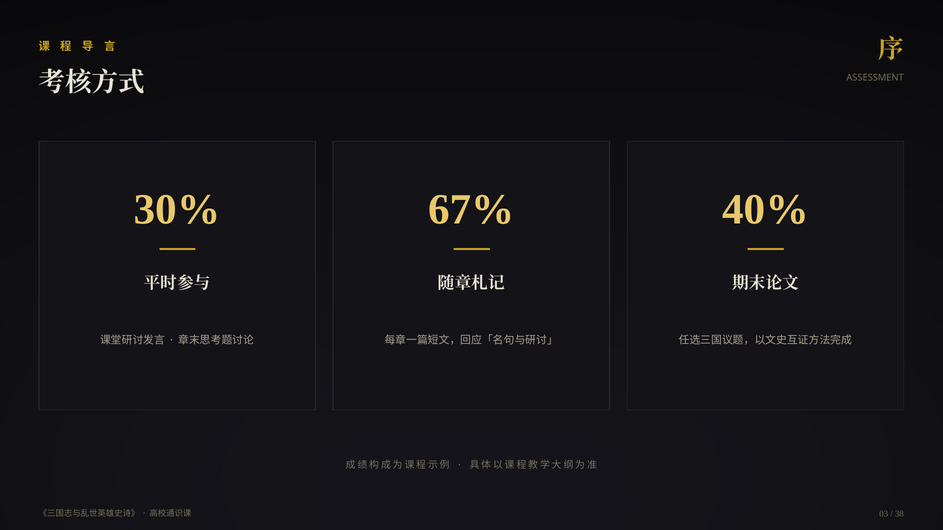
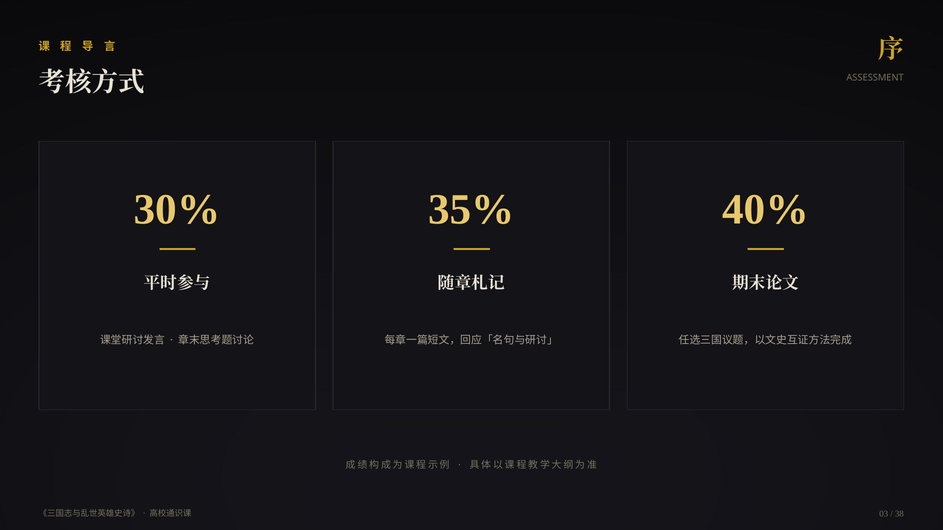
67%: 67% -> 35% (471, 210)
